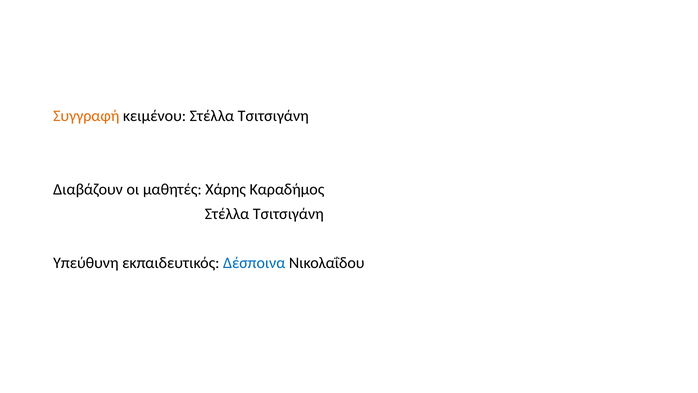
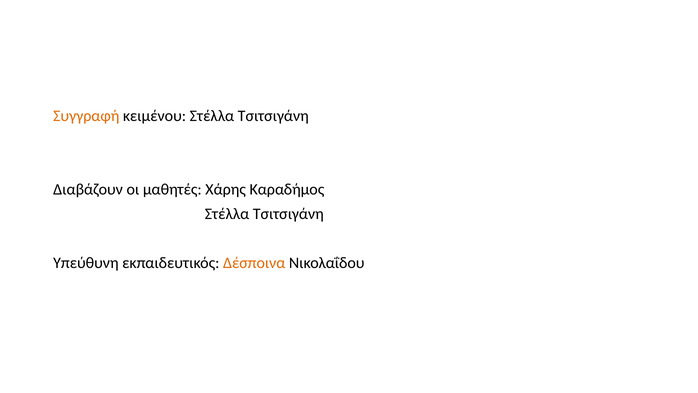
Δέσποινα colour: blue -> orange (254, 263)
